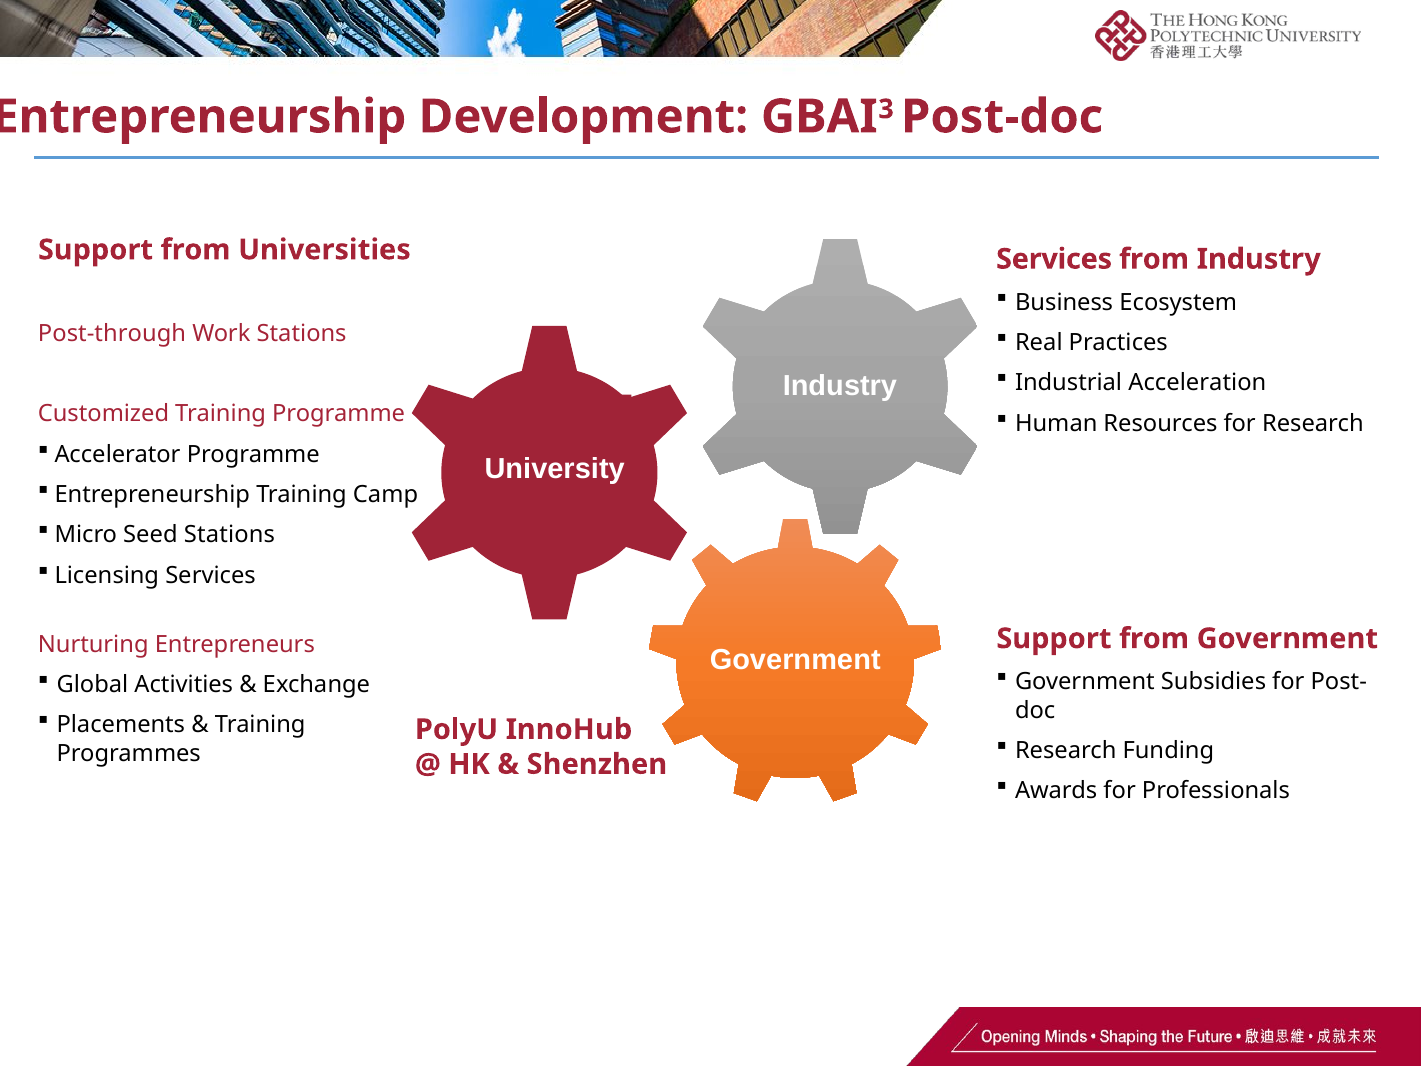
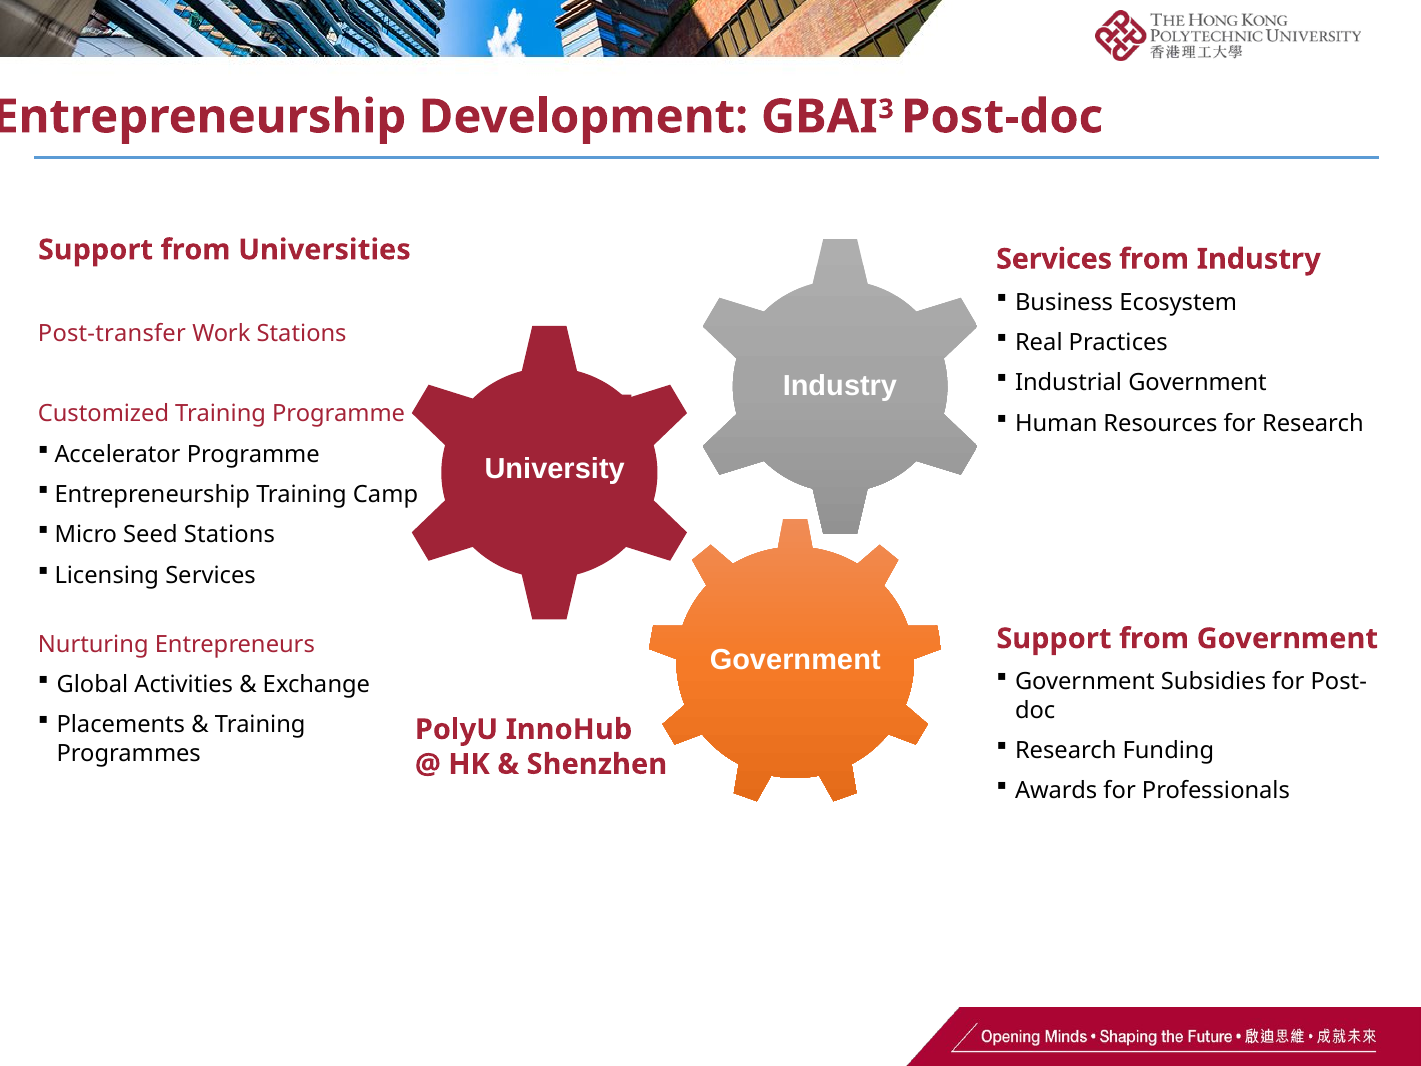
Post-through: Post-through -> Post-transfer (112, 333)
Industrial Acceleration: Acceleration -> Government (1197, 383)
